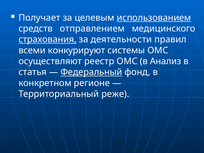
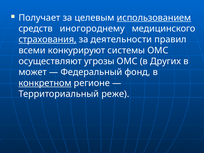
отправлением: отправлением -> иногороднему (92, 29)
реестр: реестр -> угрозы (99, 61)
Анализ: Анализ -> Других (166, 61)
статья: статья -> может (33, 72)
Федеральный underline: present -> none (91, 72)
конкретном underline: none -> present (45, 83)
